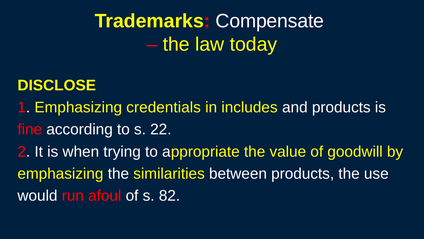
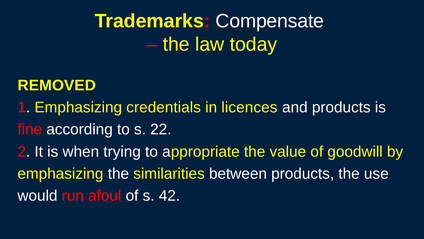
DISCLOSE: DISCLOSE -> REMOVED (57, 85)
includes: includes -> licences (249, 107)
82: 82 -> 42 (169, 195)
